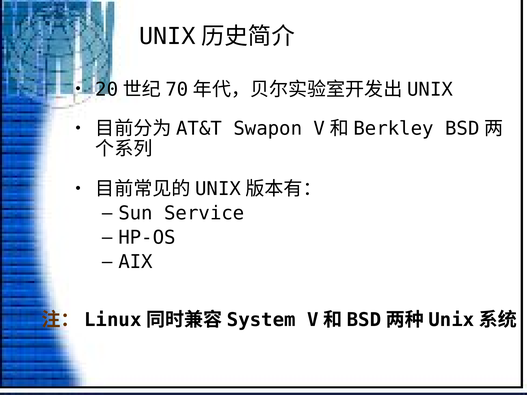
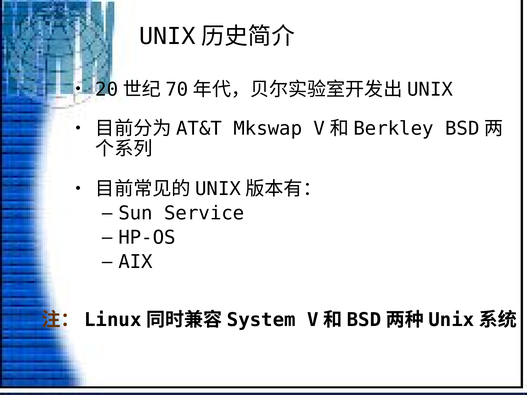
Swapon: Swapon -> Mkswap (268, 129)
